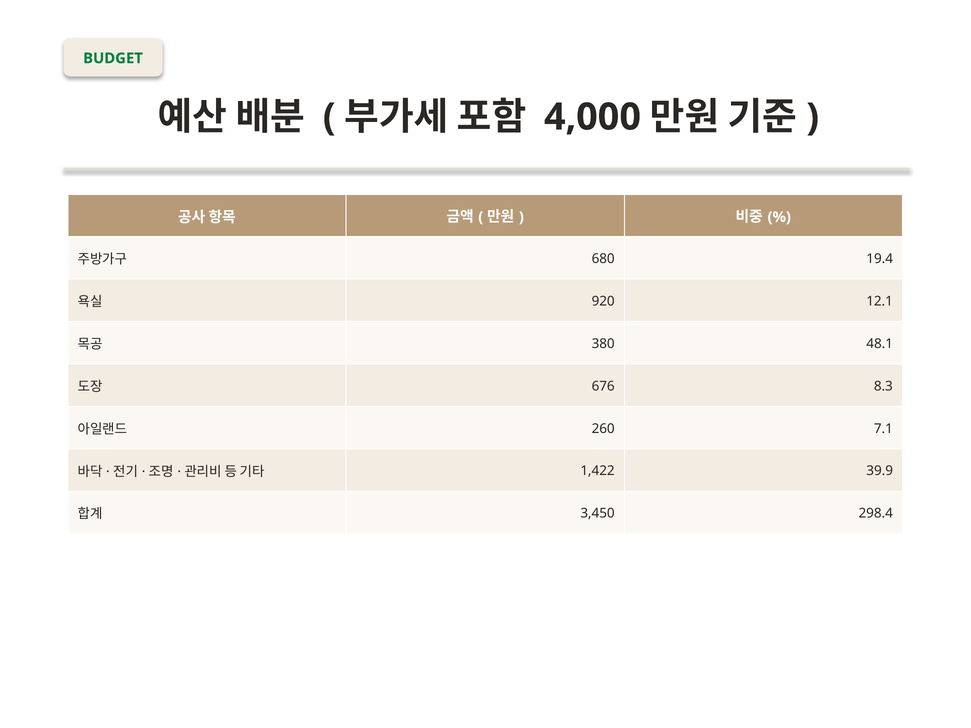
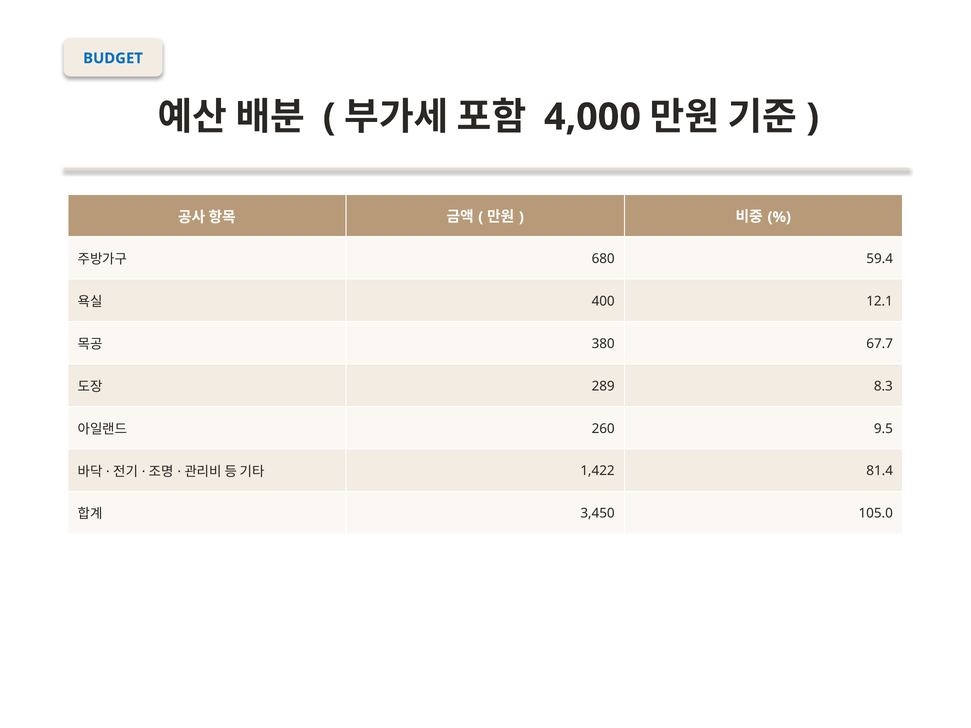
BUDGET colour: green -> blue (113, 58)
19.4: 19.4 -> 59.4 (880, 259)
920: 920 -> 400 (603, 301)
48.1: 48.1 -> 67.7 (880, 344)
676: 676 -> 289 (603, 386)
7.1: 7.1 -> 9.5 (883, 429)
39.9: 39.9 -> 81.4 (880, 471)
298.4: 298.4 -> 105.0 (876, 514)
